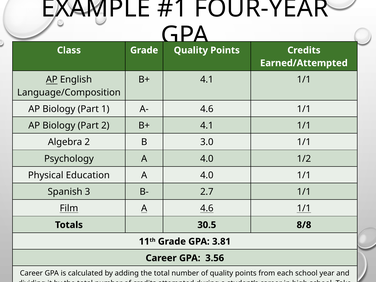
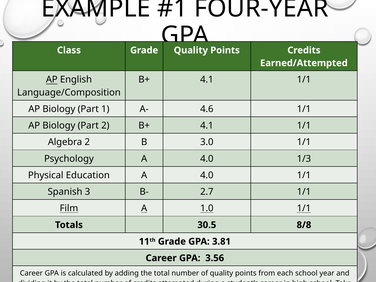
1/2: 1/2 -> 1/3 (304, 159)
A 4.6: 4.6 -> 1.0 (207, 208)
